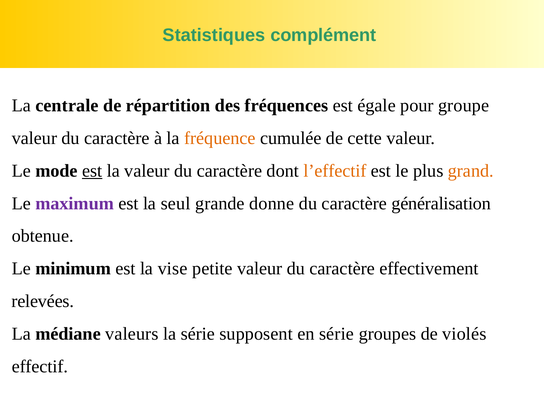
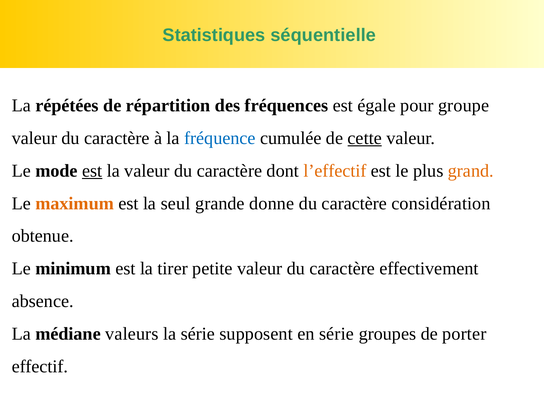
complément: complément -> séquentielle (323, 35)
centrale: centrale -> répétées (67, 105)
fréquence colour: orange -> blue (220, 138)
cette underline: none -> present (365, 138)
maximum colour: purple -> orange (75, 203)
généralisation: généralisation -> considération (441, 203)
vise: vise -> tirer (173, 269)
relevées: relevées -> absence (43, 301)
violés: violés -> porter (464, 334)
